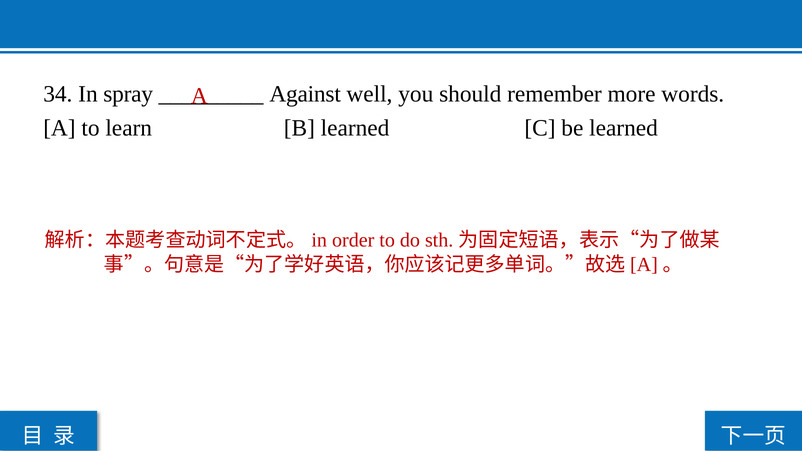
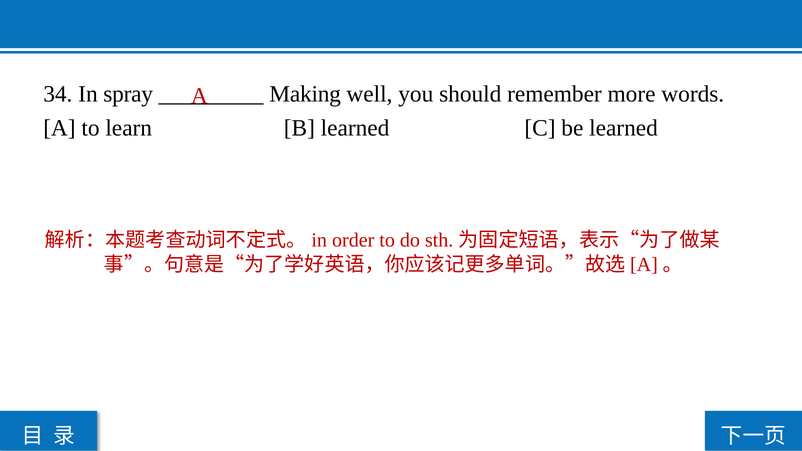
Against: Against -> Making (305, 94)
